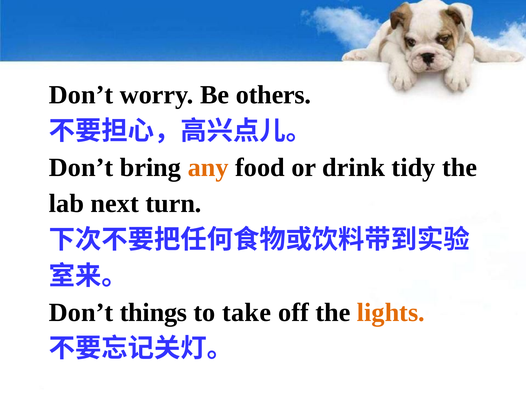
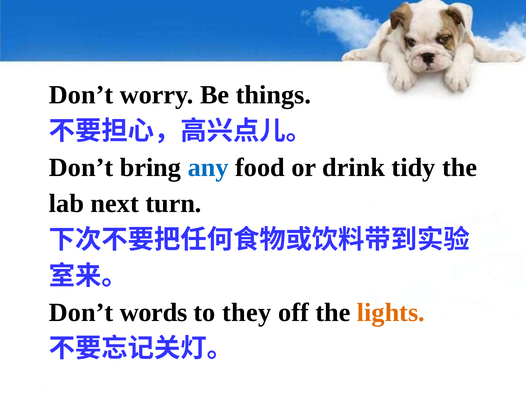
others: others -> things (273, 95)
any colour: orange -> blue (208, 168)
things: things -> words (153, 313)
take: take -> they (247, 313)
